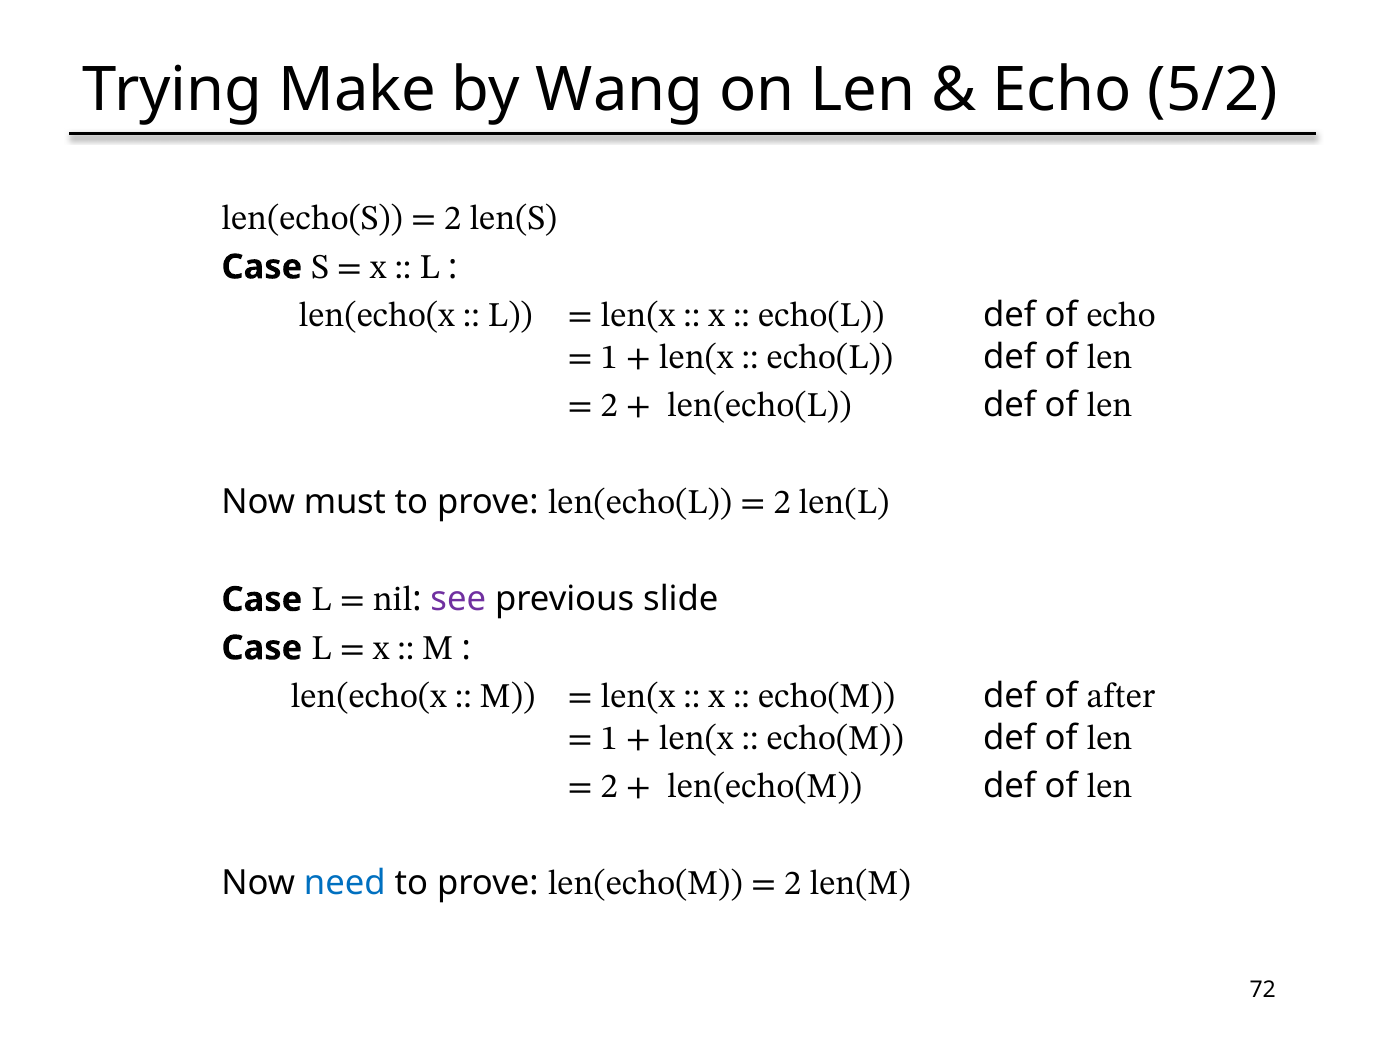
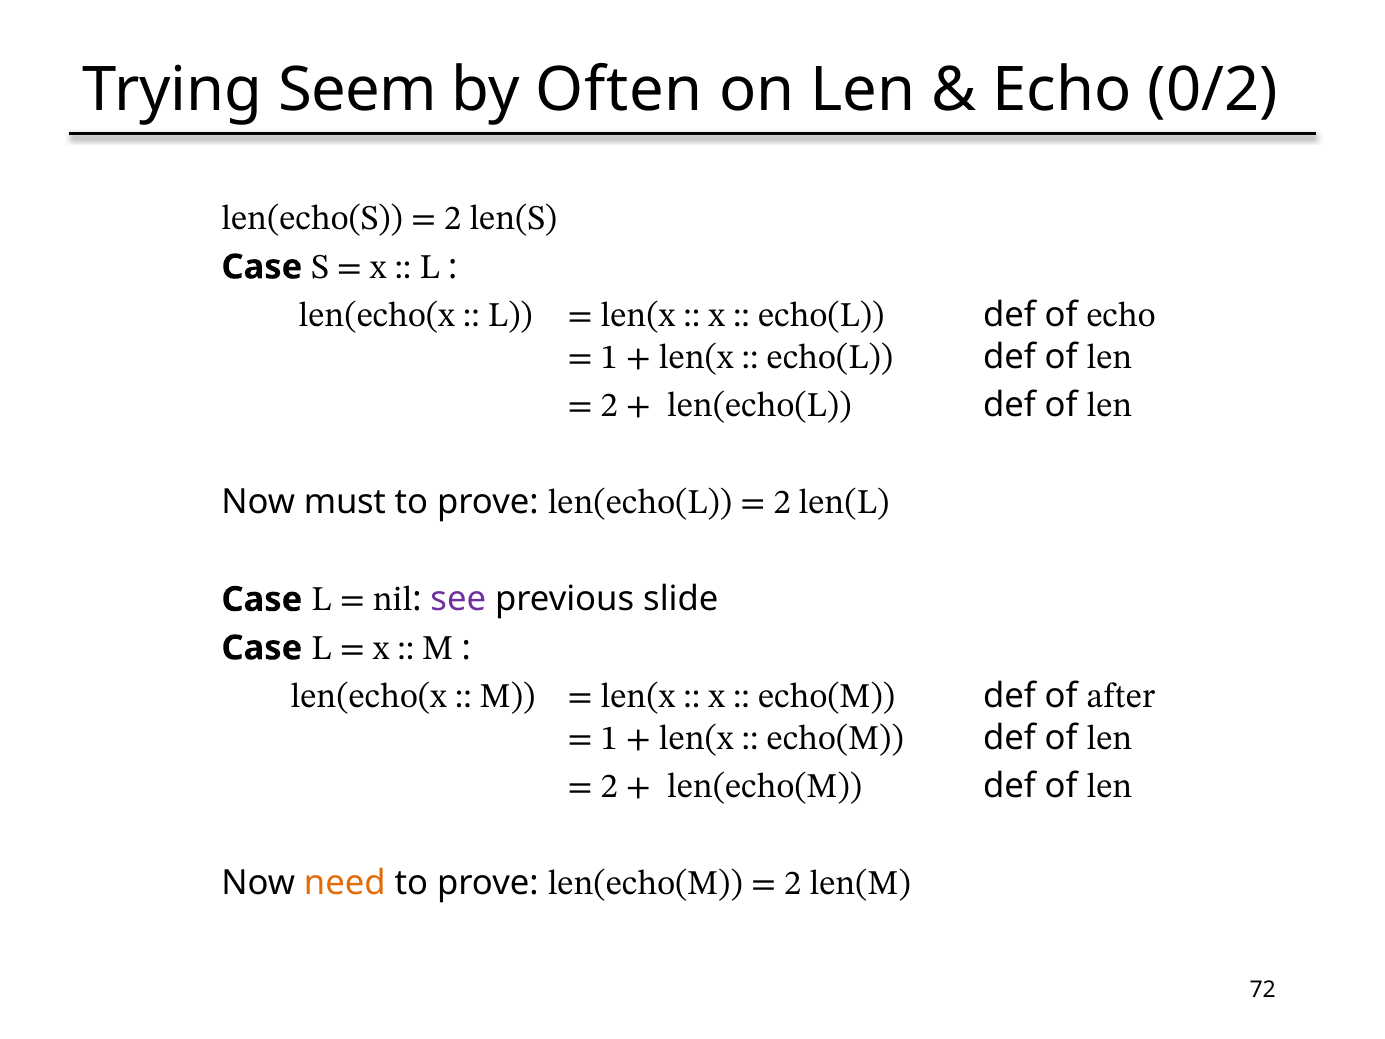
Make: Make -> Seem (358, 90)
Wang: Wang -> Often (619, 90)
5/2: 5/2 -> 0/2 (1213, 90)
need colour: blue -> orange (345, 883)
